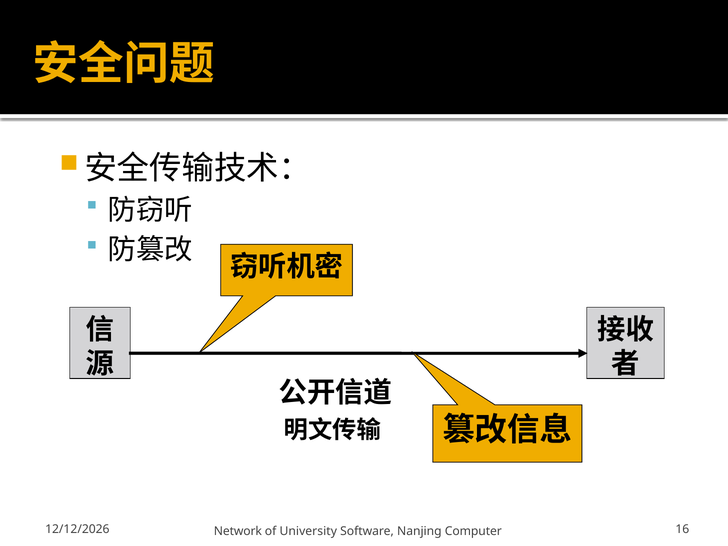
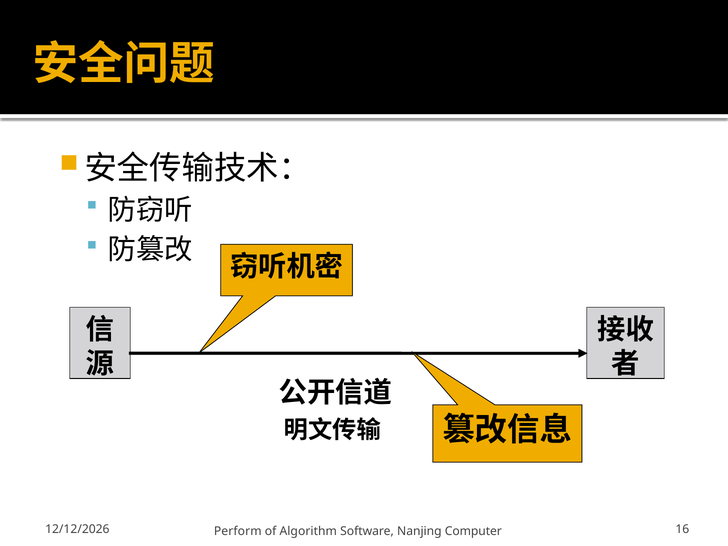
Network: Network -> Perform (238, 531)
University: University -> Algorithm (308, 531)
